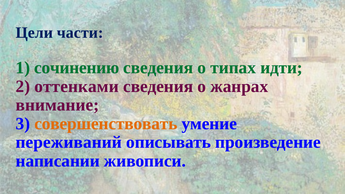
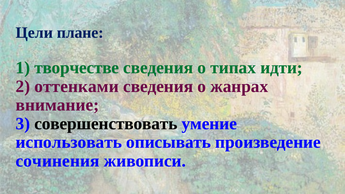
части: части -> плане (80, 33)
сочинению: сочинению -> творчестве (77, 68)
совершенствовать colour: orange -> black (106, 124)
переживаний: переживаний -> использовать (69, 142)
написании: написании -> сочинения (58, 161)
